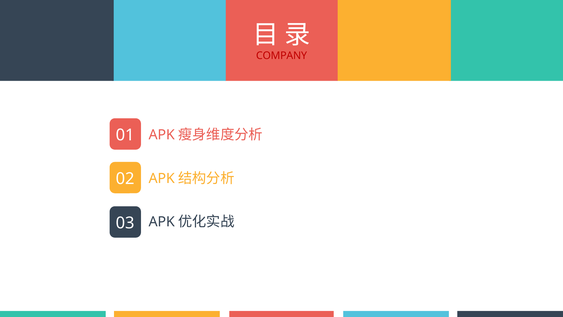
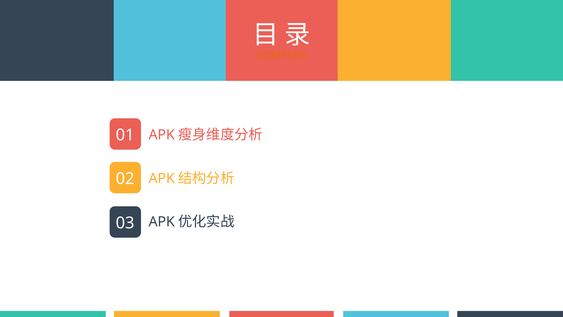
COMPANY colour: red -> orange (282, 56)
